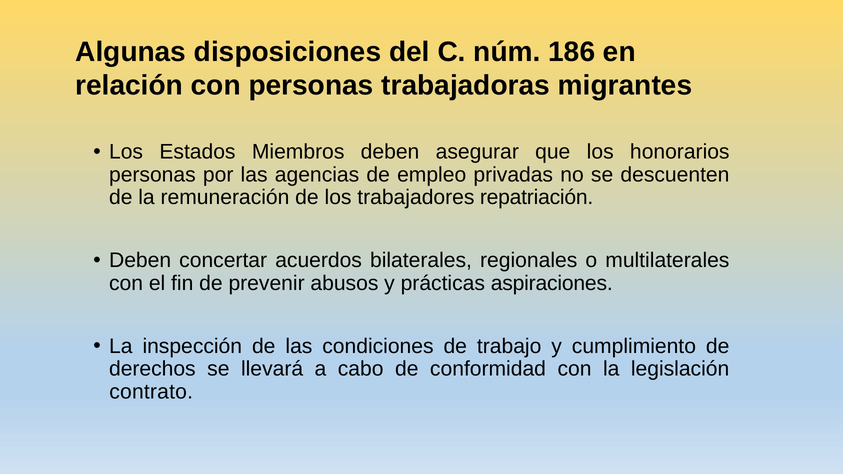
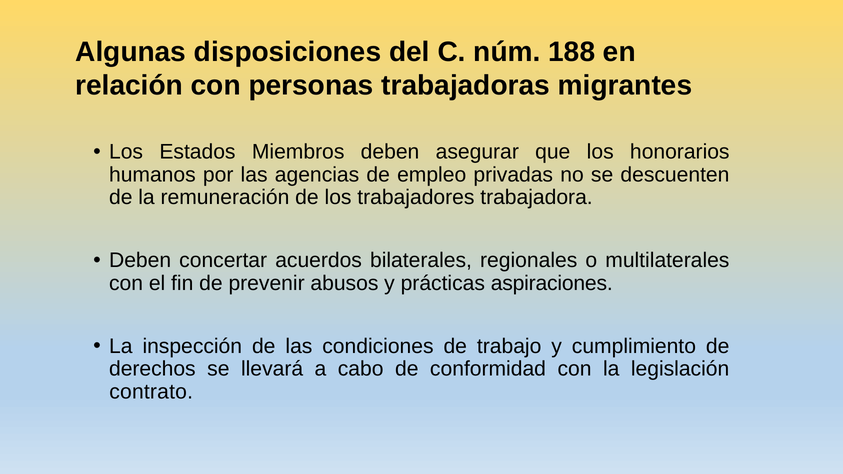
186: 186 -> 188 (572, 52)
personas: personas -> humanos (152, 175)
repatriación: repatriación -> trabajadora (536, 197)
